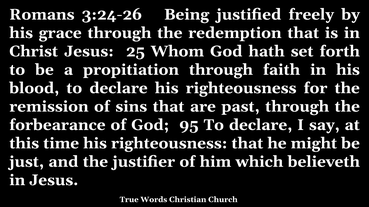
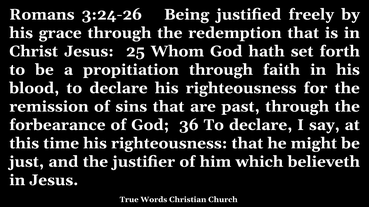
95: 95 -> 36 (189, 125)
